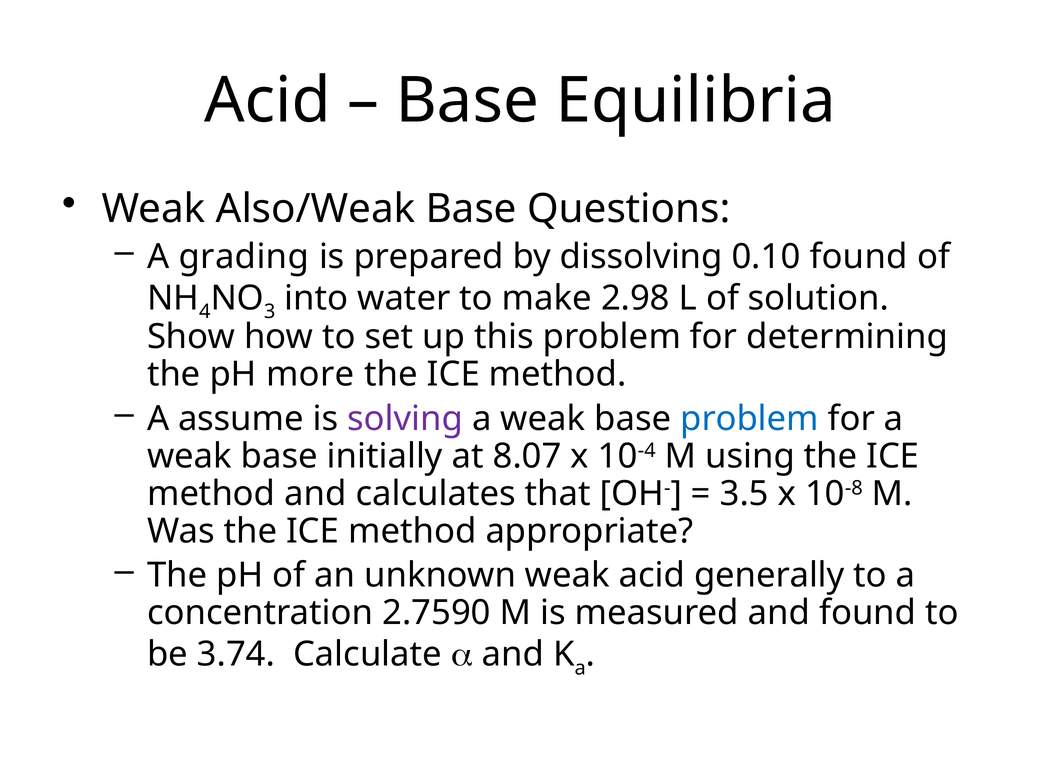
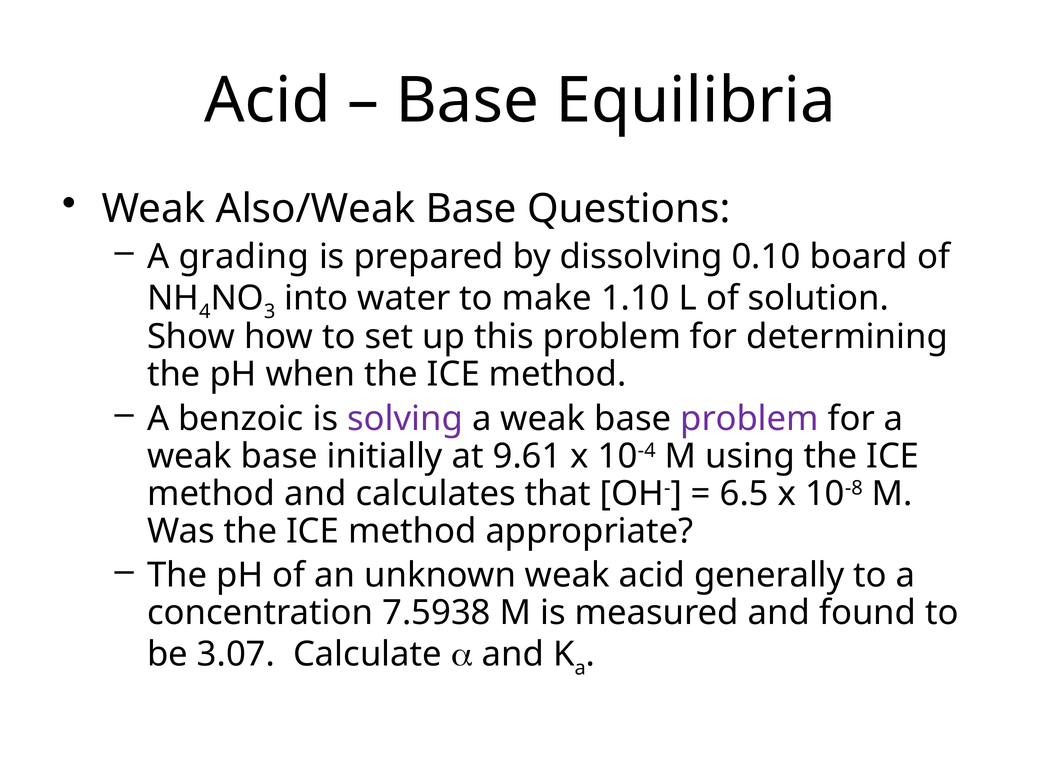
0.10 found: found -> board (859, 257)
2.98: 2.98 -> 1.10 (635, 298)
more: more -> when (310, 374)
assume: assume -> benzoic (241, 419)
problem colour: blue -> purple (750, 419)
8.07: 8.07 -> 9.61 (527, 456)
3.5: 3.5 -> 6.5 (744, 493)
2.7590: 2.7590 -> 7.5938 (436, 613)
3.74: 3.74 -> 3.07 (236, 654)
